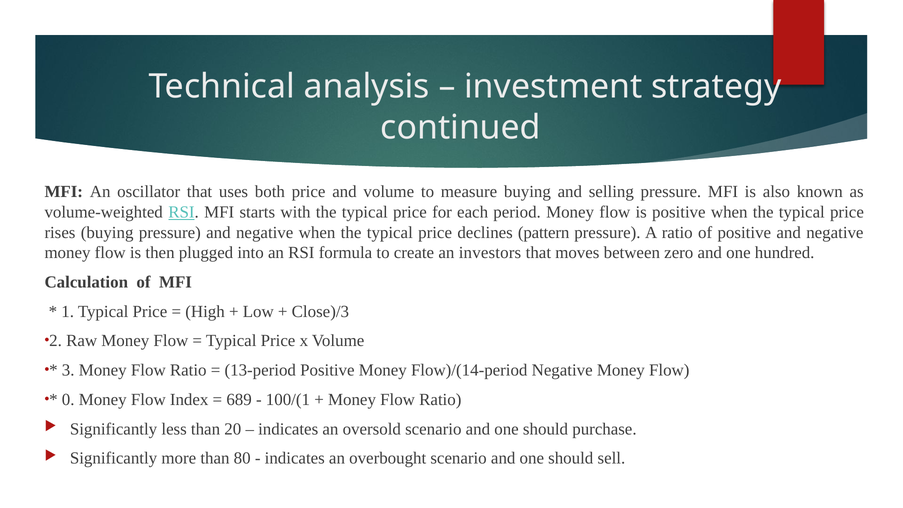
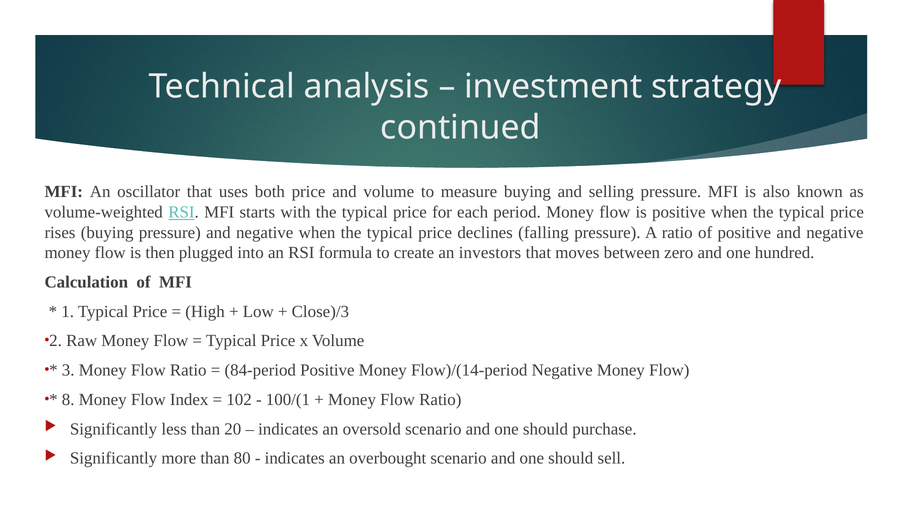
pattern: pattern -> falling (544, 232)
13-period: 13-period -> 84-period (260, 370)
0: 0 -> 8 (68, 400)
689: 689 -> 102 (239, 400)
